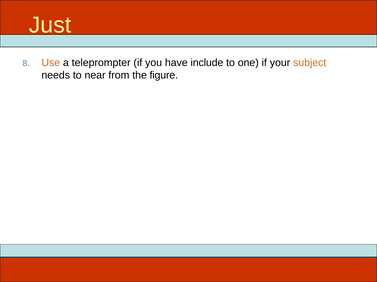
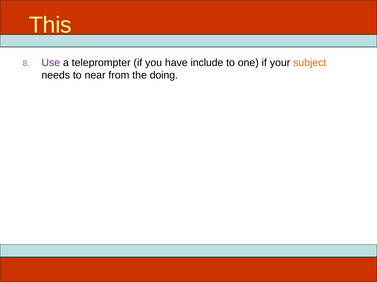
Just: Just -> This (50, 25)
Use colour: orange -> purple (51, 63)
figure: figure -> doing (164, 75)
